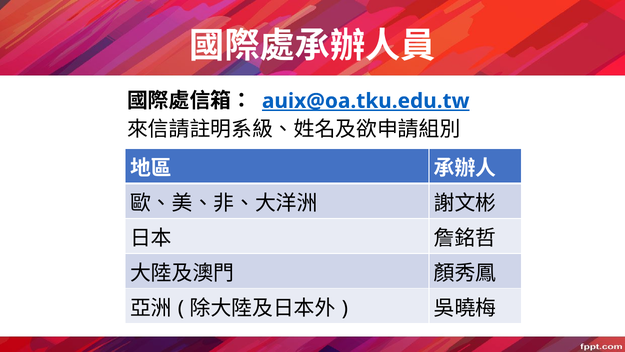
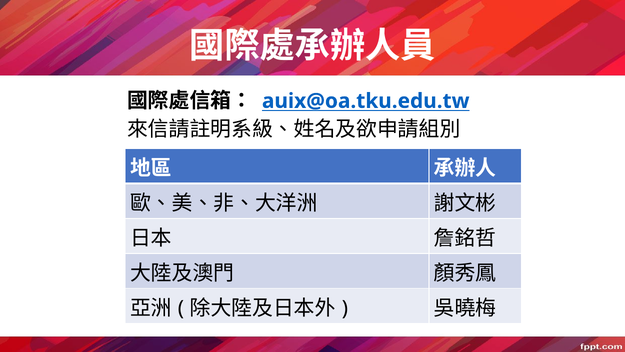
auix@oa.tku.edu.tw underline: present -> none (366, 101)
